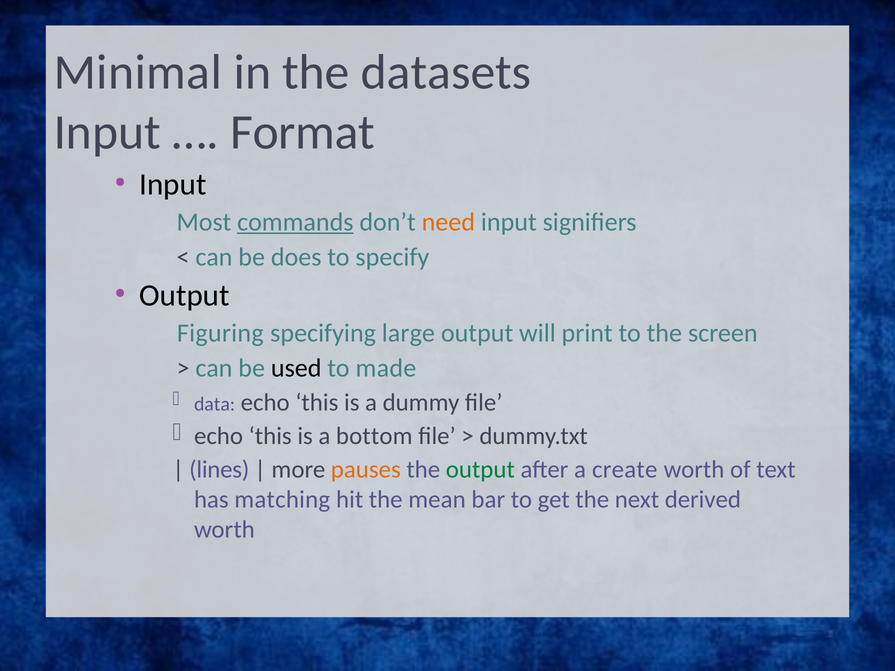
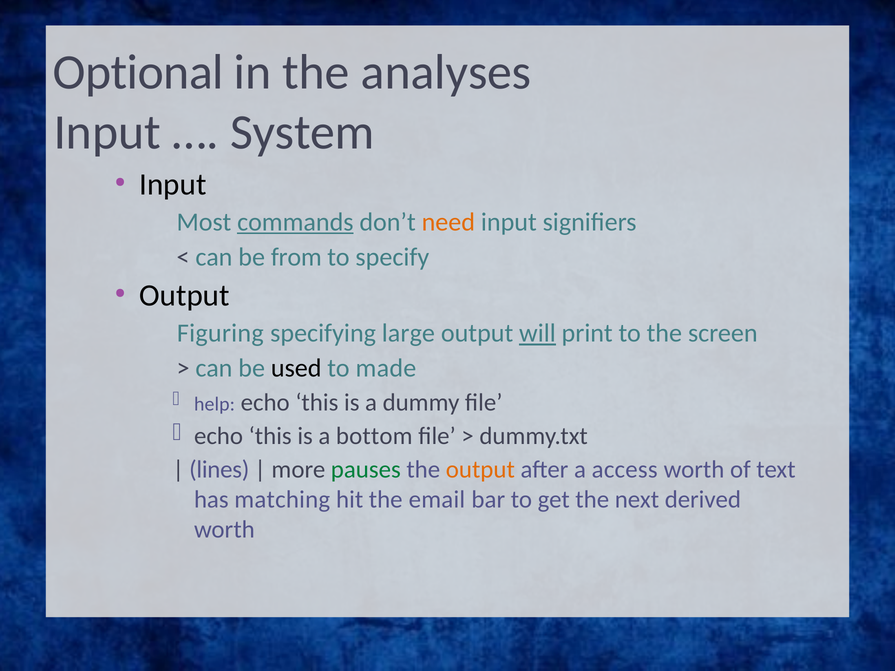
Minimal: Minimal -> Optional (138, 72)
datasets: datasets -> analyses (446, 72)
Format: Format -> System (302, 132)
does: does -> from (296, 257)
will underline: none -> present (537, 333)
data: data -> help (214, 404)
pauses colour: orange -> green (366, 470)
output colour: green -> orange (480, 470)
create: create -> access (625, 470)
mean: mean -> email (437, 500)
